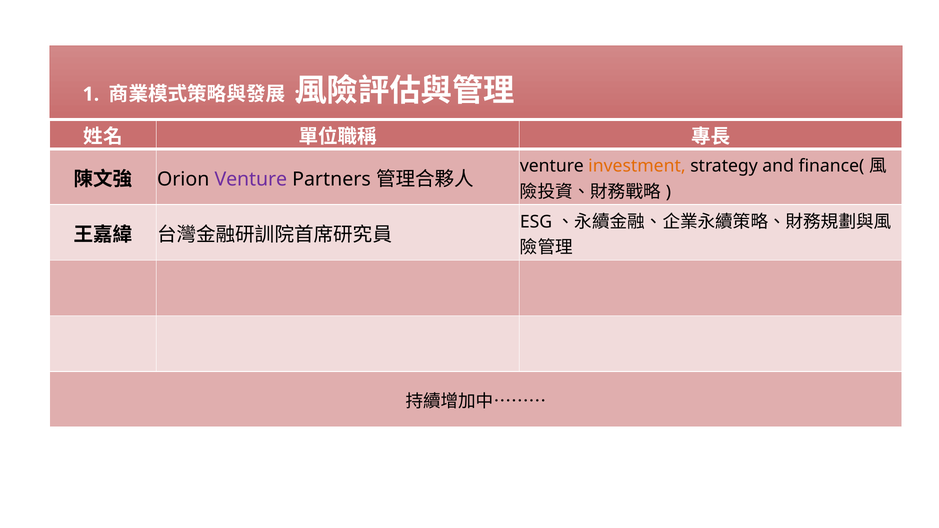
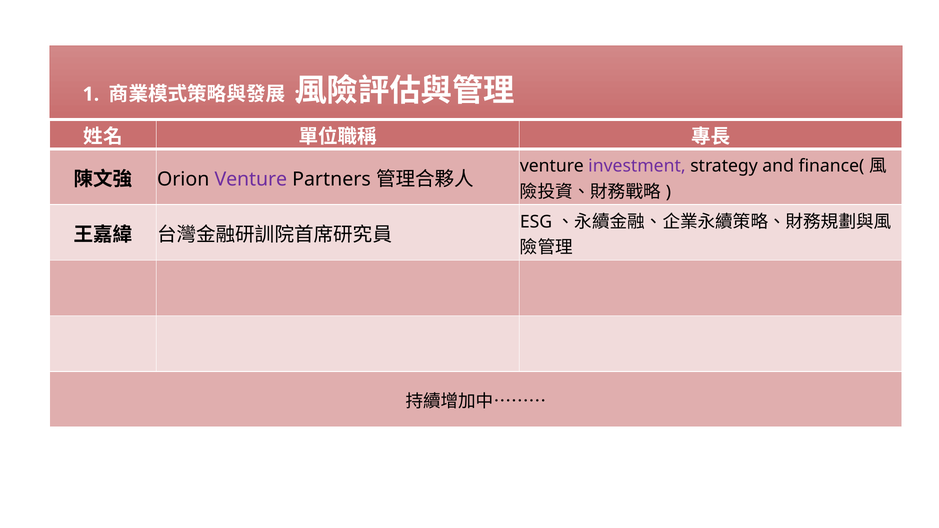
investment colour: orange -> purple (637, 166)
